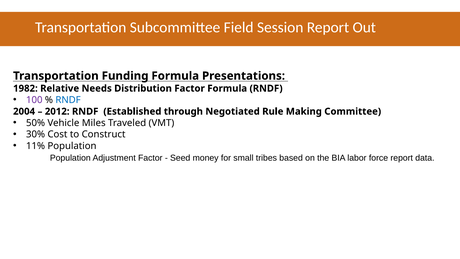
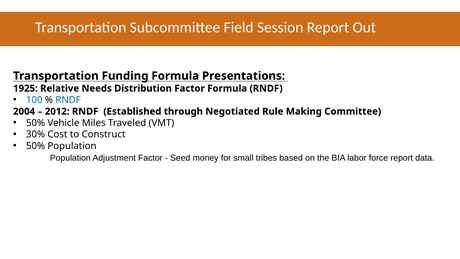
1982: 1982 -> 1925 (25, 88)
100 colour: purple -> blue (34, 100)
11%: 11% -> 50% (36, 146)
